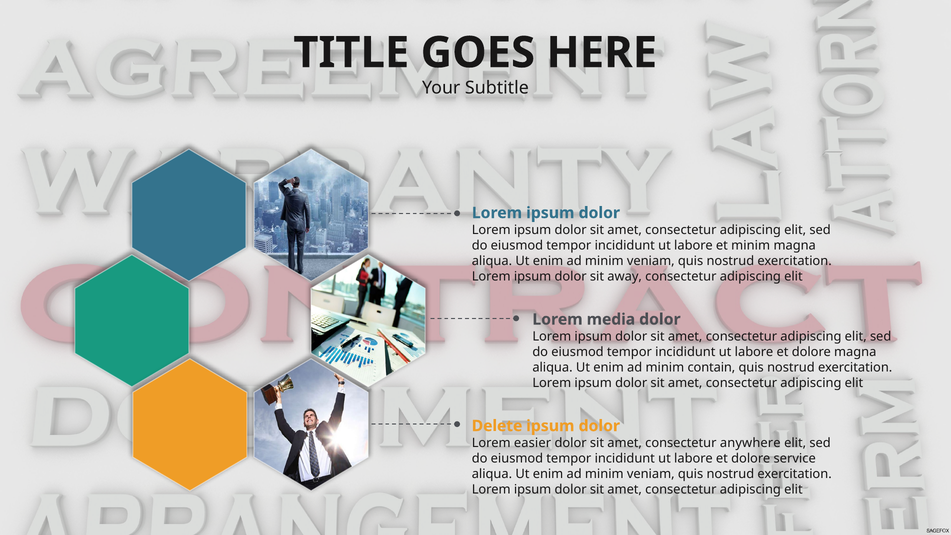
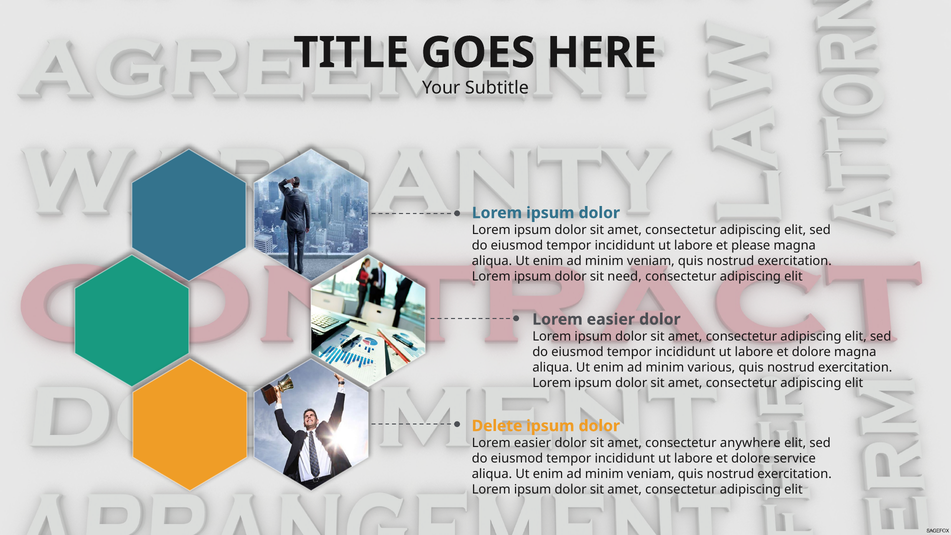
et minim: minim -> please (751, 245)
away: away -> need (625, 276)
media: media -> easier (611, 319)
contain: contain -> various (711, 367)
